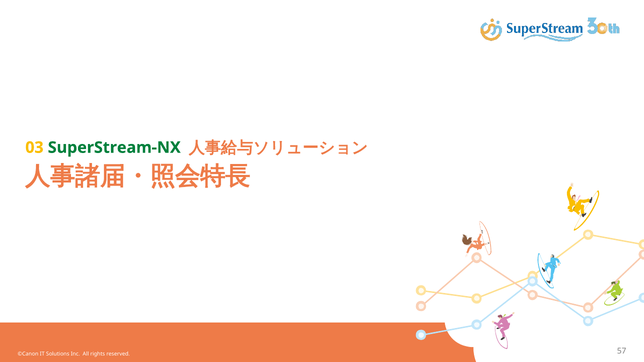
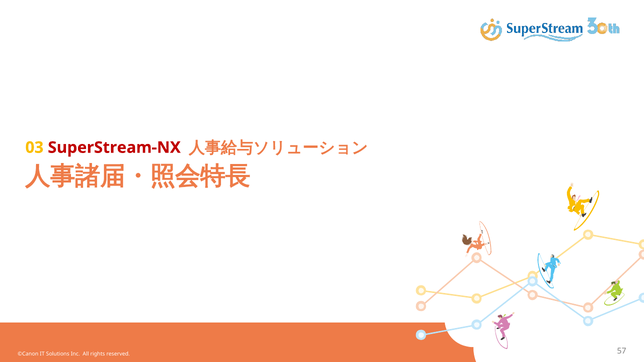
SuperStream-NX colour: green -> red (114, 148)
